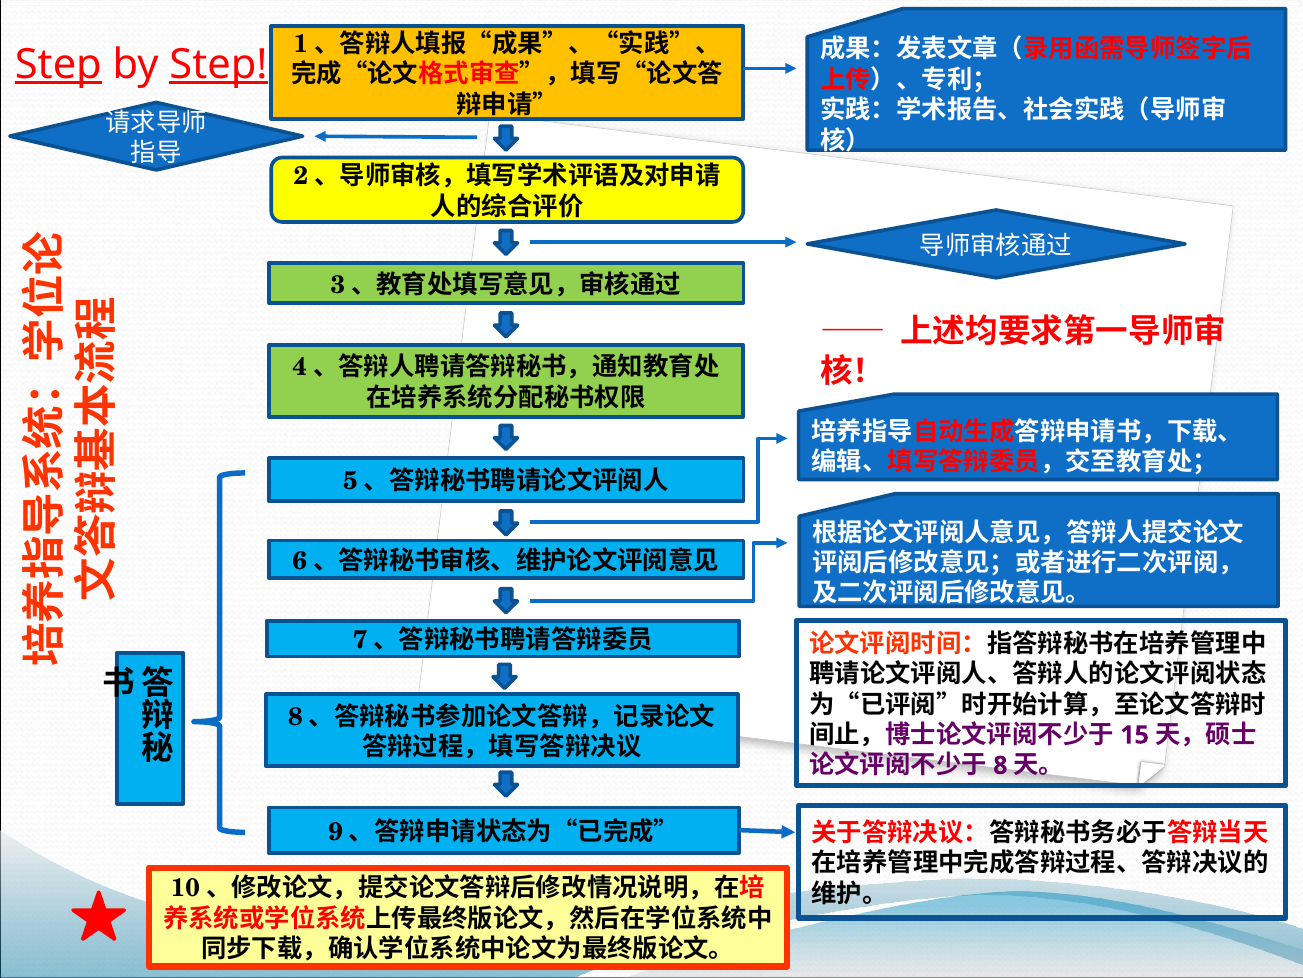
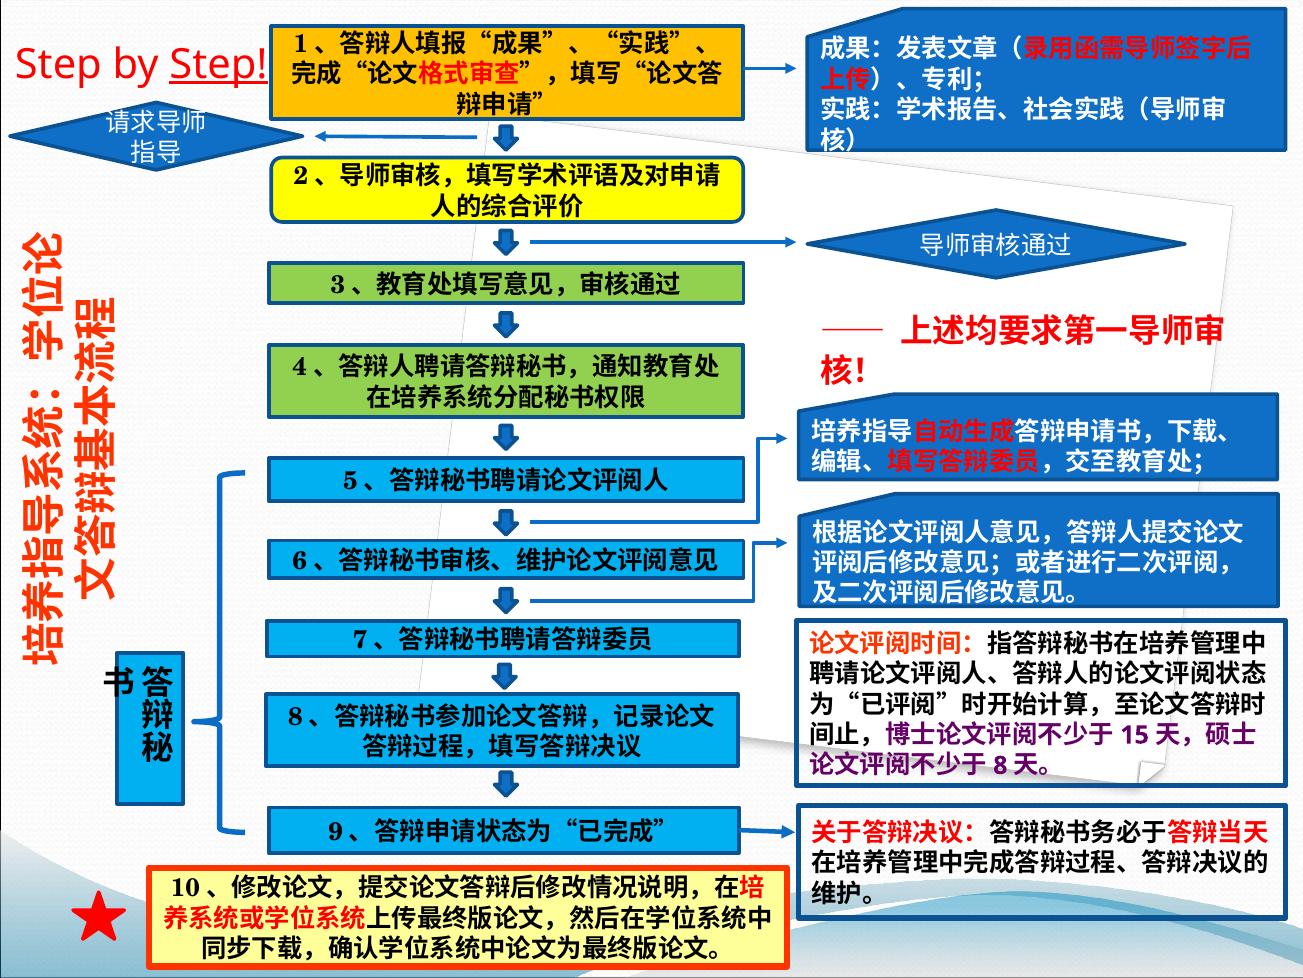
Step underline: present -> none (58, 65)
